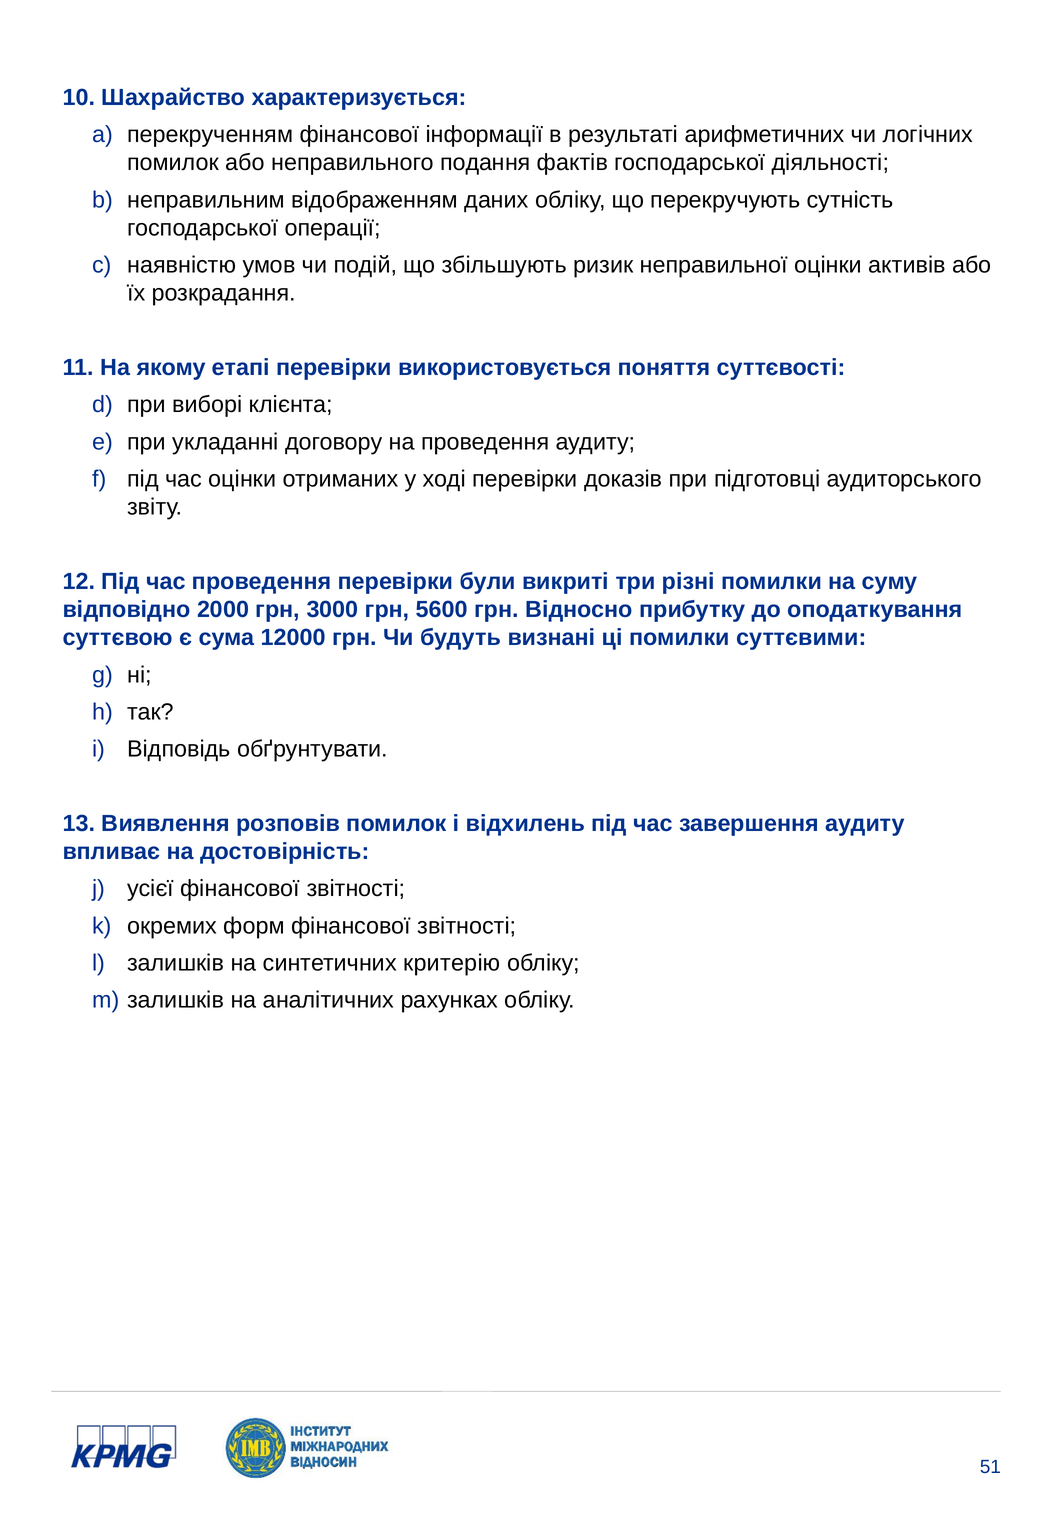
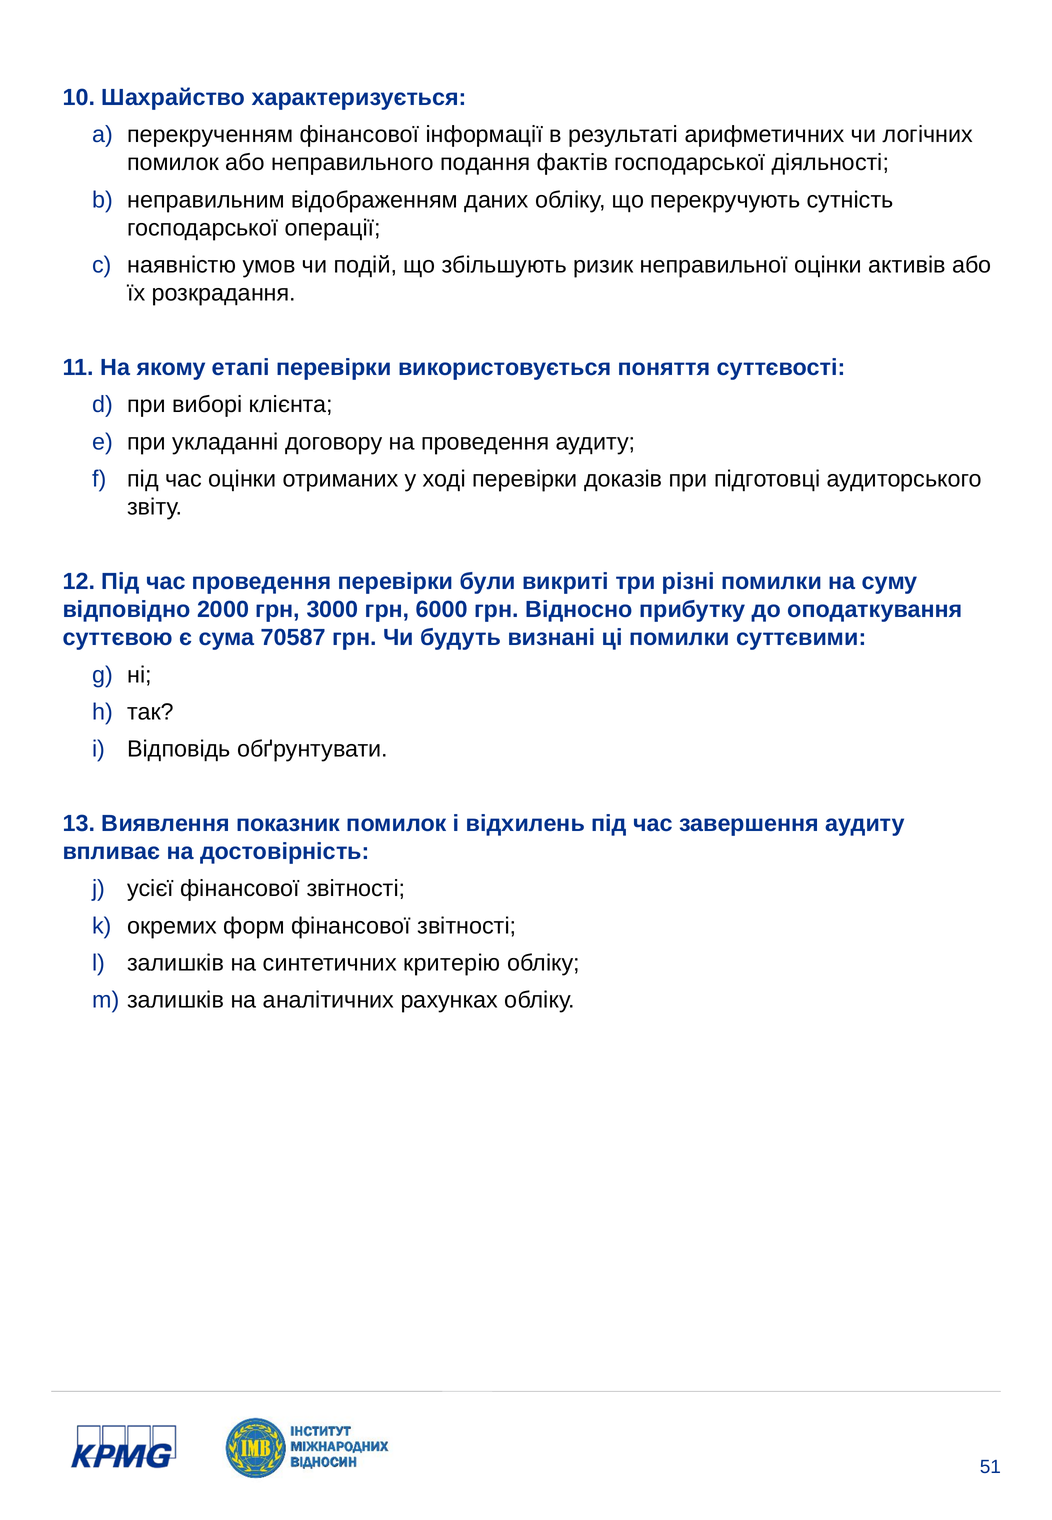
5600: 5600 -> 6000 (442, 609)
12000: 12000 -> 70587 (293, 637)
розповів: розповів -> показник (288, 823)
